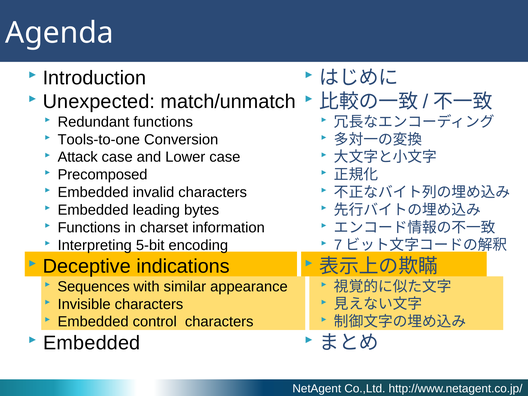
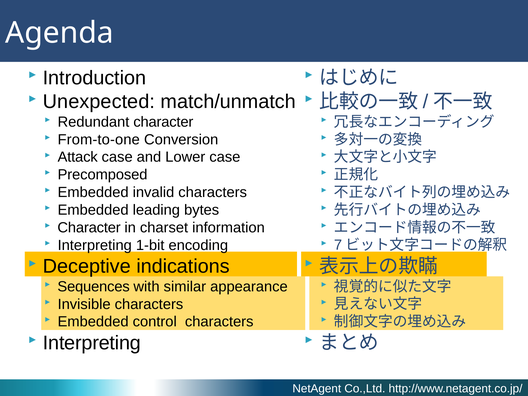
Redundant functions: functions -> character (163, 122)
Tools-to-one: Tools-to-one -> From-to-one (99, 140)
Functions: Functions -> Character (89, 228)
5-bit: 5-bit -> 1-bit (150, 245)
Embedded: Embedded -> Interpreting (92, 343)
